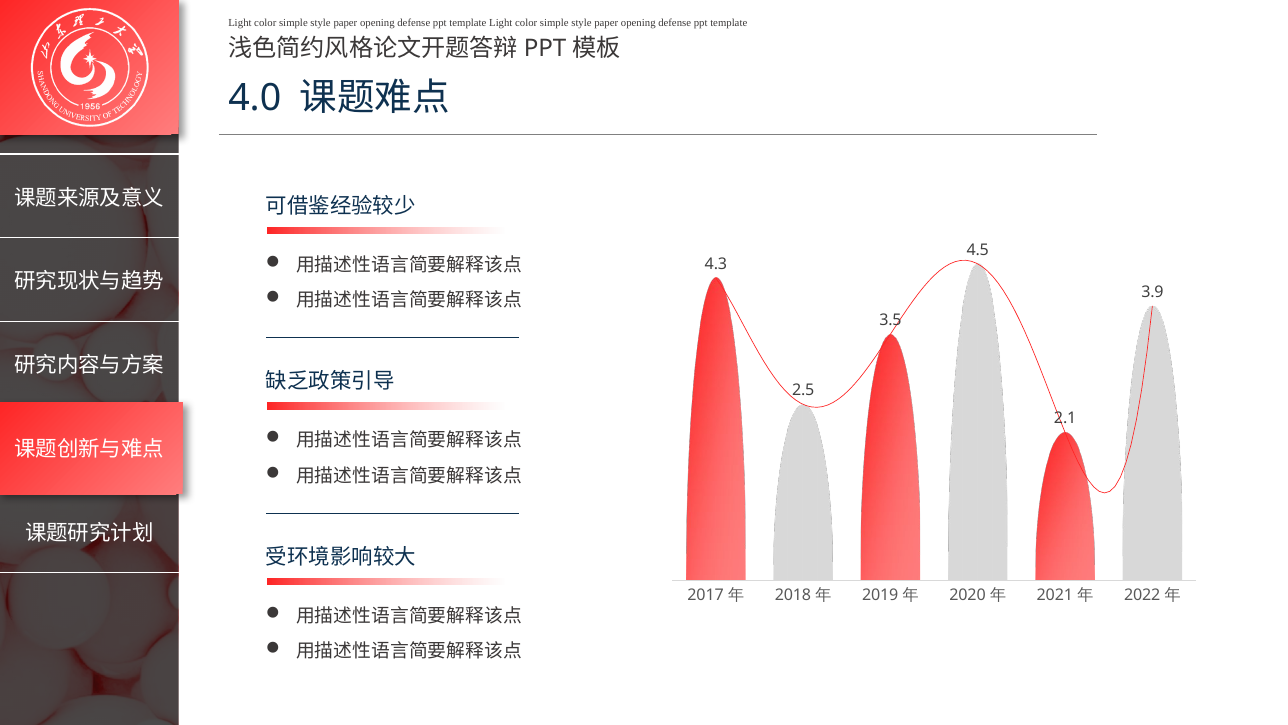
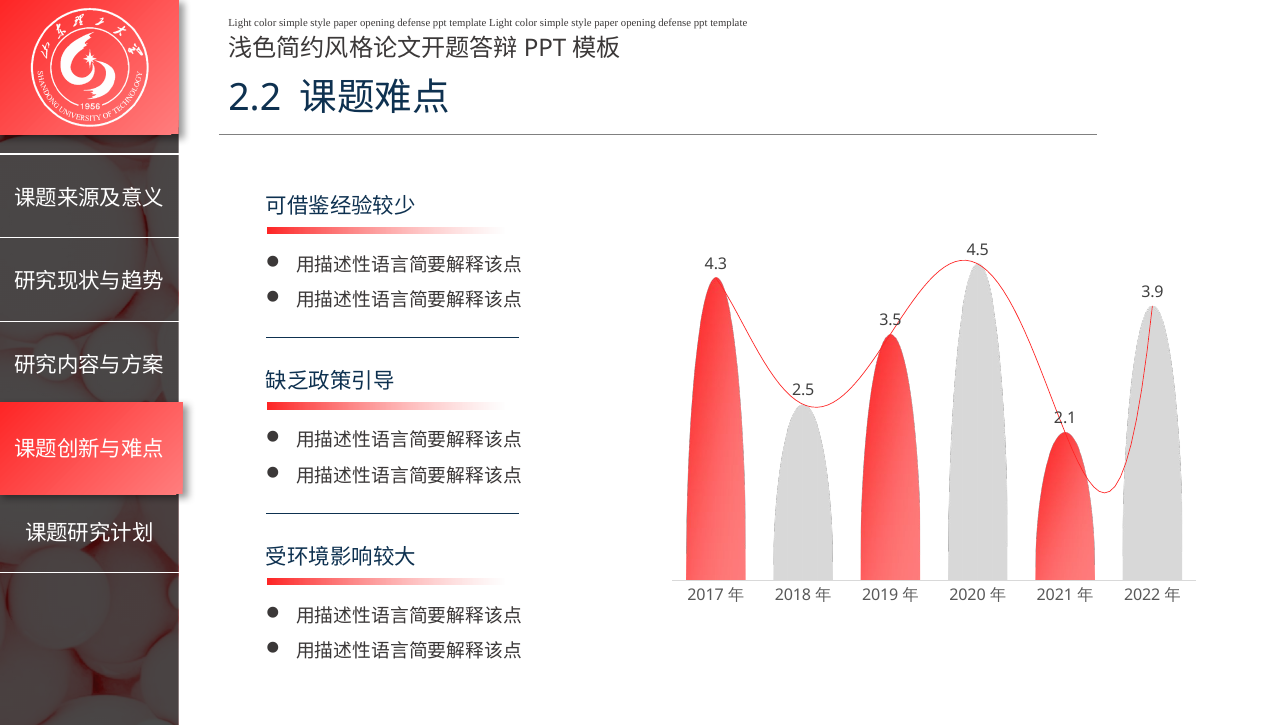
4.0: 4.0 -> 2.2 (255, 98)
